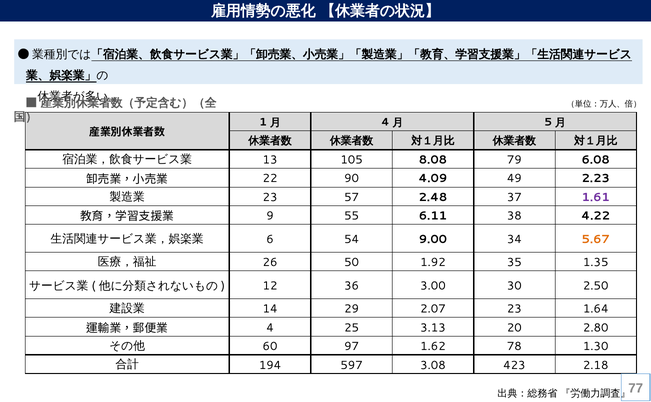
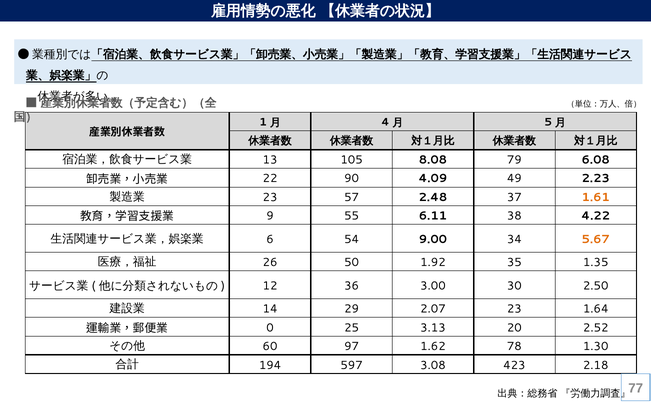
1.61 colour: purple -> orange (596, 197)
4: 4 -> 0 (270, 328)
2.80: 2.80 -> 2.52 (596, 328)
